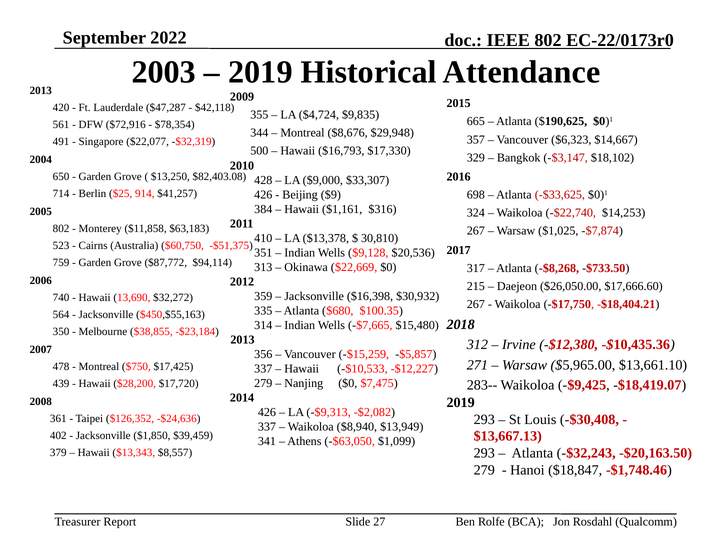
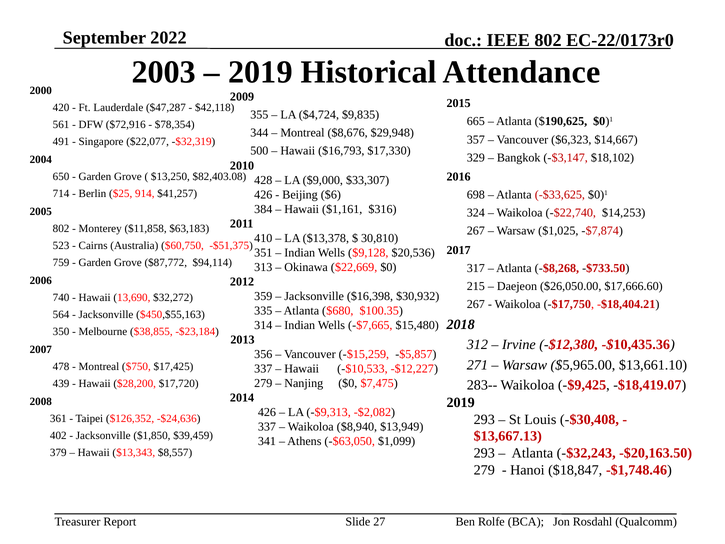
2013: 2013 -> 2000 (41, 91)
$9: $9 -> $6 (331, 194)
